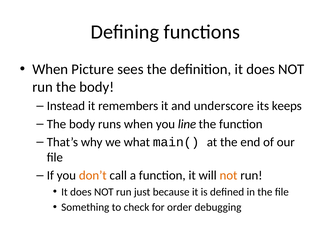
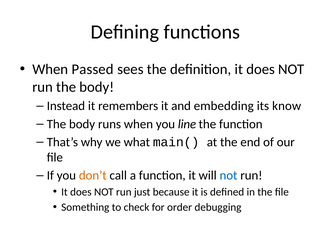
Picture: Picture -> Passed (93, 69)
underscore: underscore -> embedding (224, 106)
keeps: keeps -> know (287, 106)
not colour: orange -> blue (229, 176)
